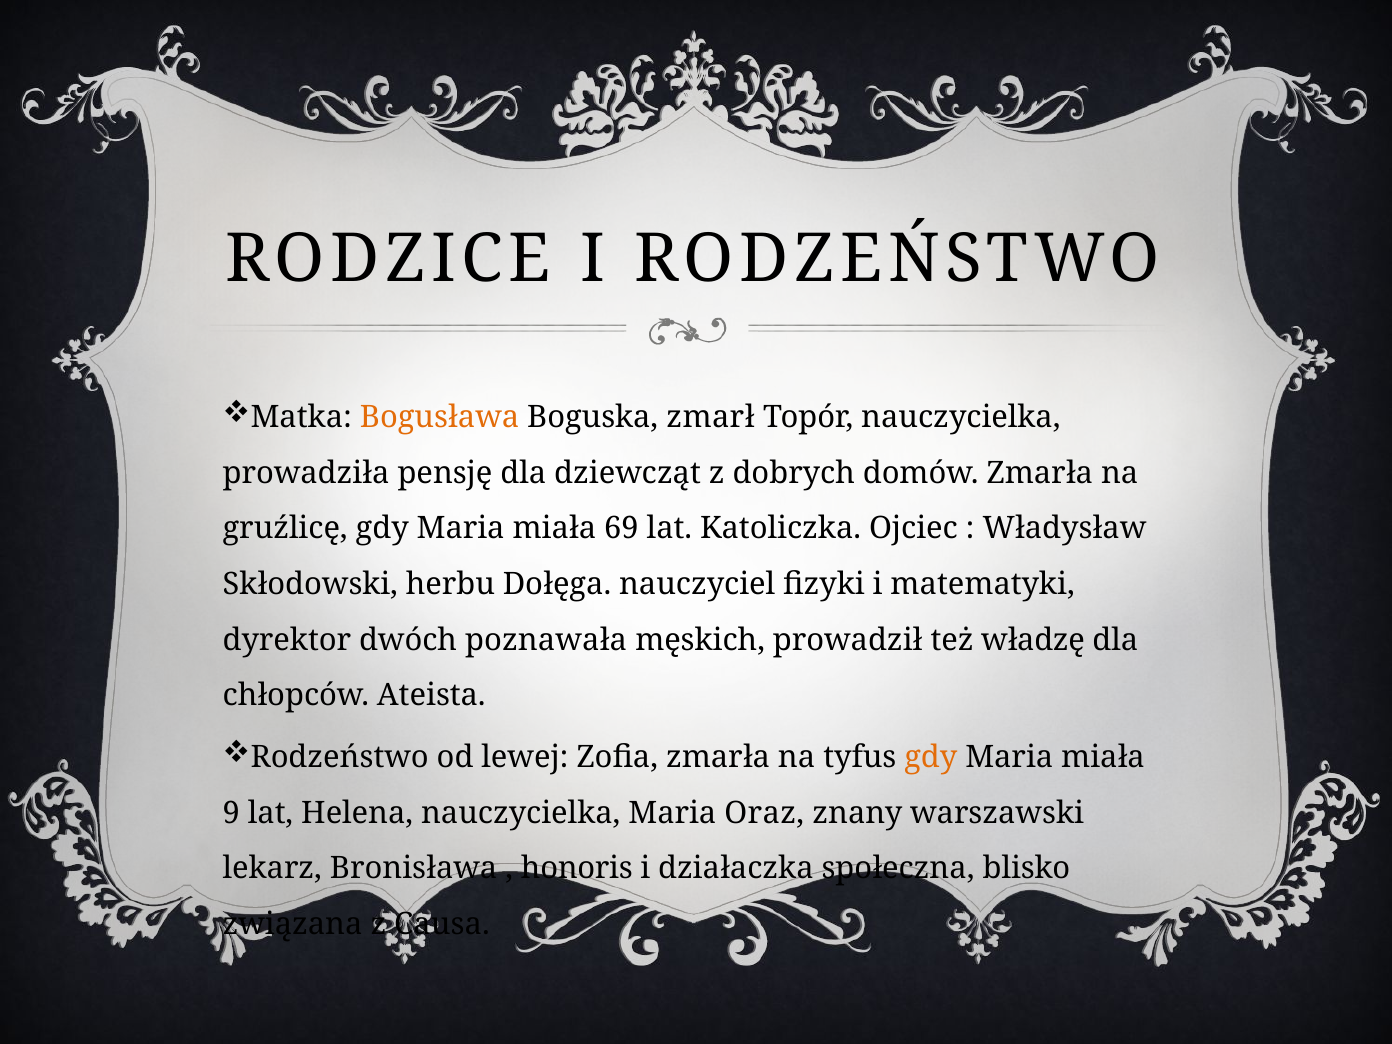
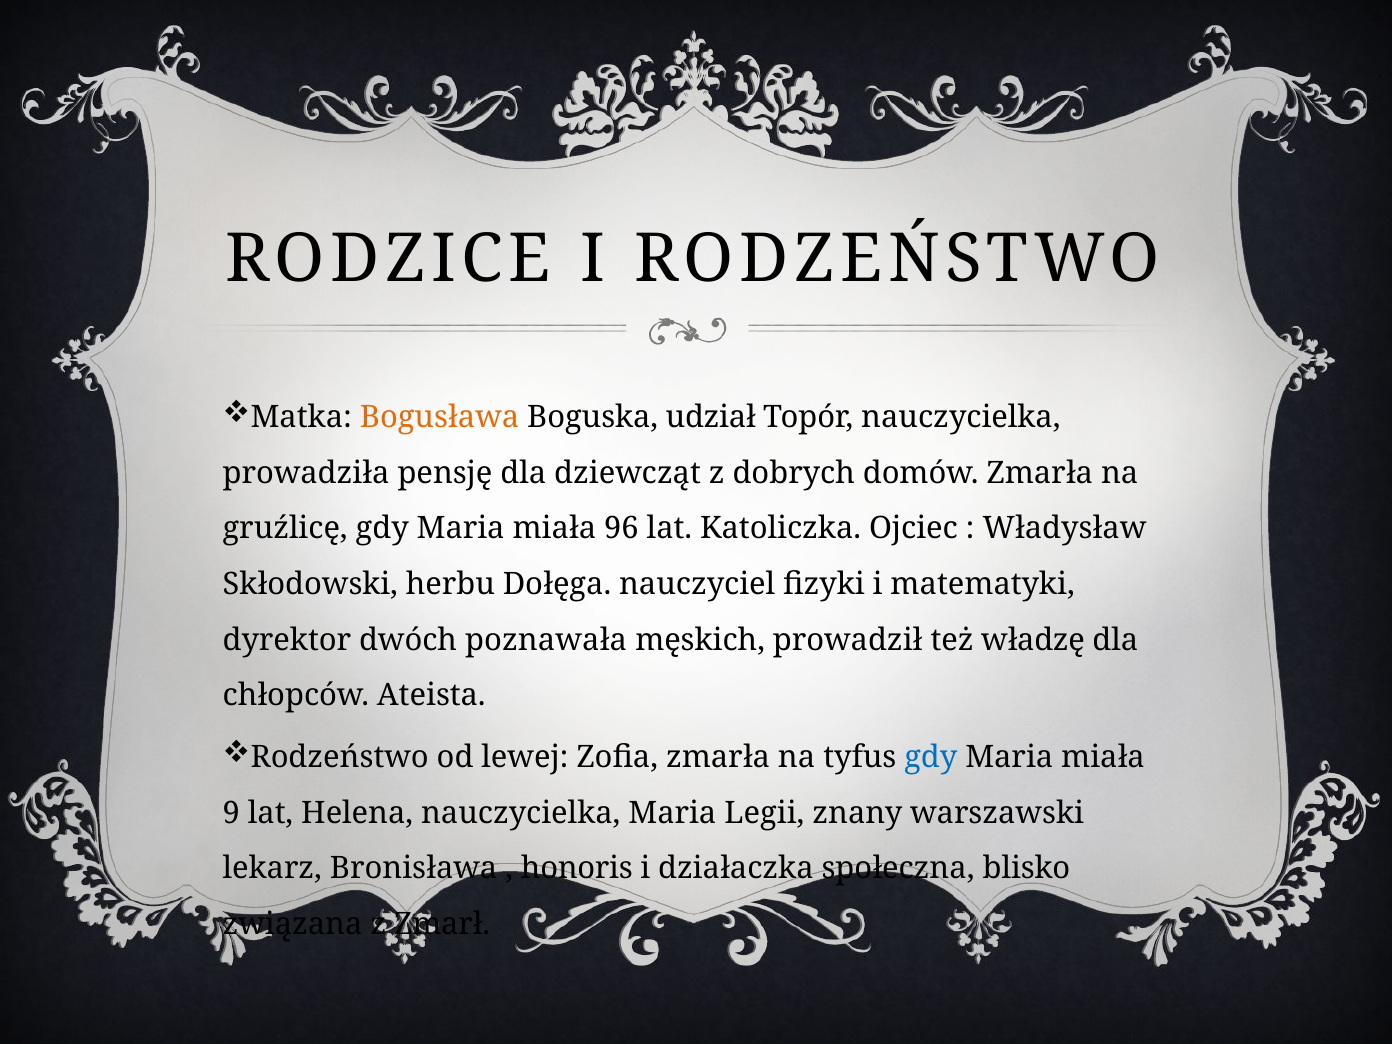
zmarł: zmarł -> udział (711, 417)
69: 69 -> 96 (621, 529)
gdy colour: orange -> blue (931, 757)
Oraz: Oraz -> Legii (764, 813)
Causa: Causa -> Zmarł (442, 924)
